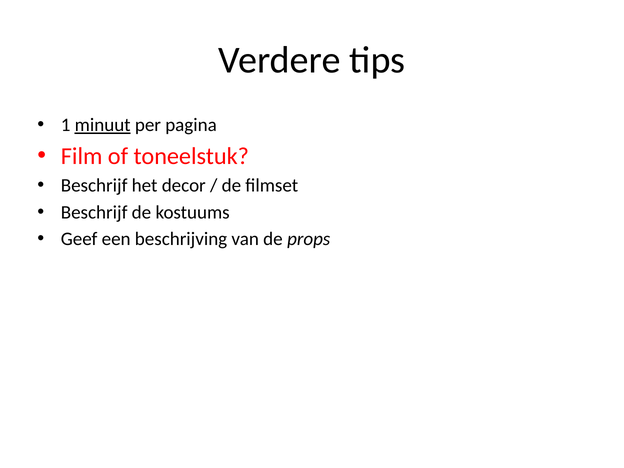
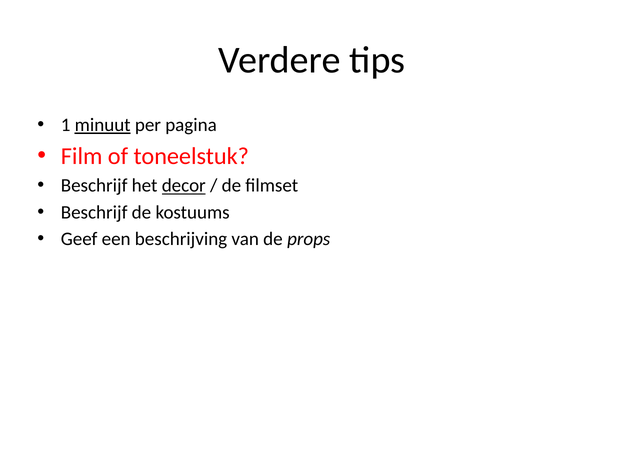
decor underline: none -> present (184, 186)
